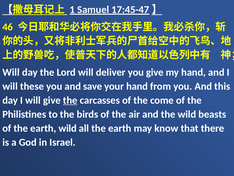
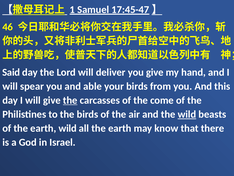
Will: Will -> Said (11, 72)
these: these -> spear (32, 86)
save: save -> able (93, 86)
your hand: hand -> birds (137, 86)
wild underline: none -> present (187, 114)
